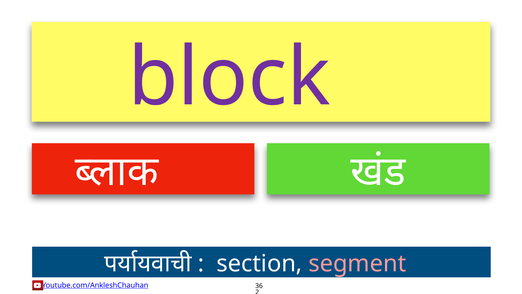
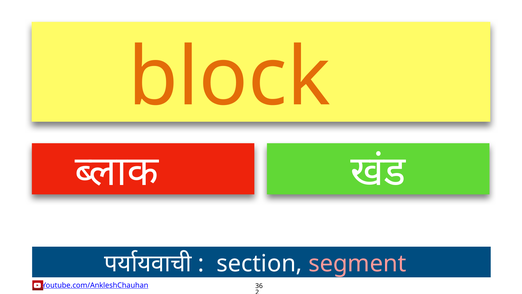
block colour: purple -> orange (229, 77)
